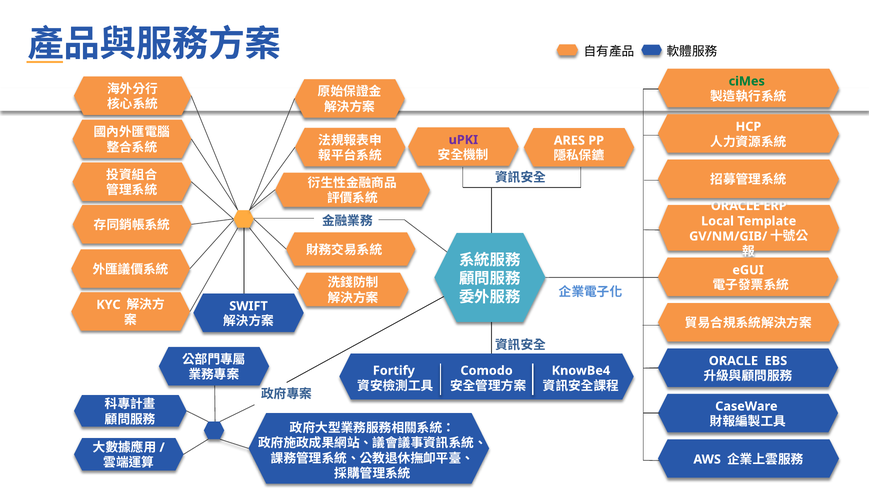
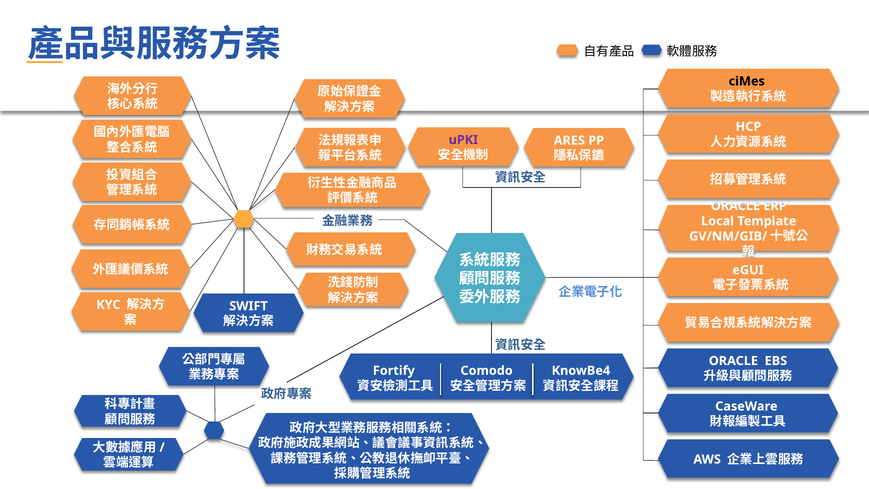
ciMes colour: green -> black (747, 81)
